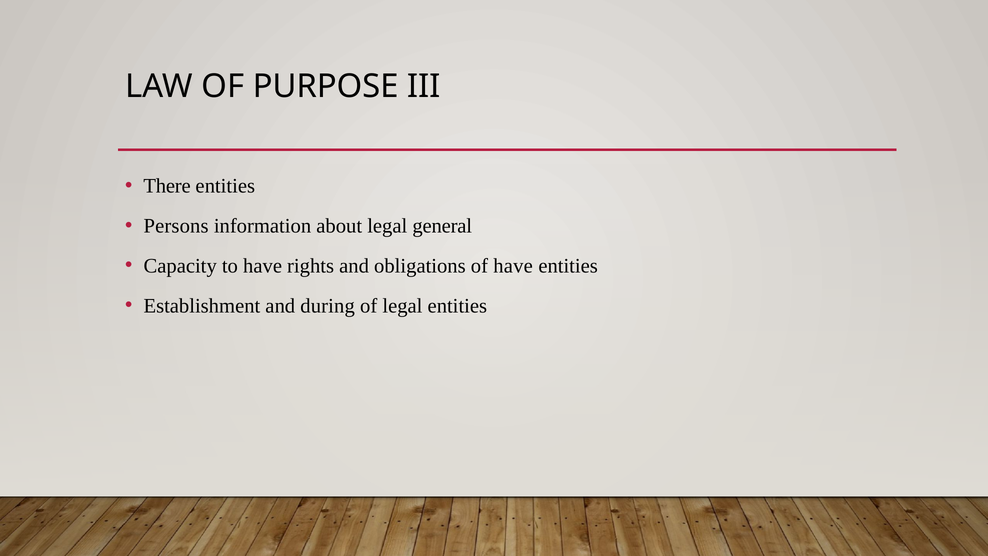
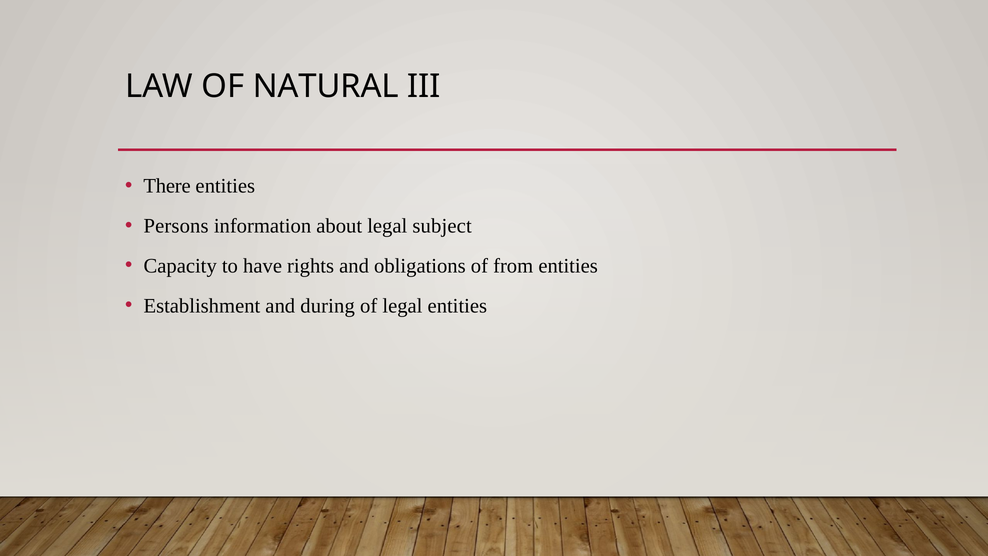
PURPOSE: PURPOSE -> NATURAL (326, 87)
general: general -> subject (442, 226)
of have: have -> from (513, 266)
